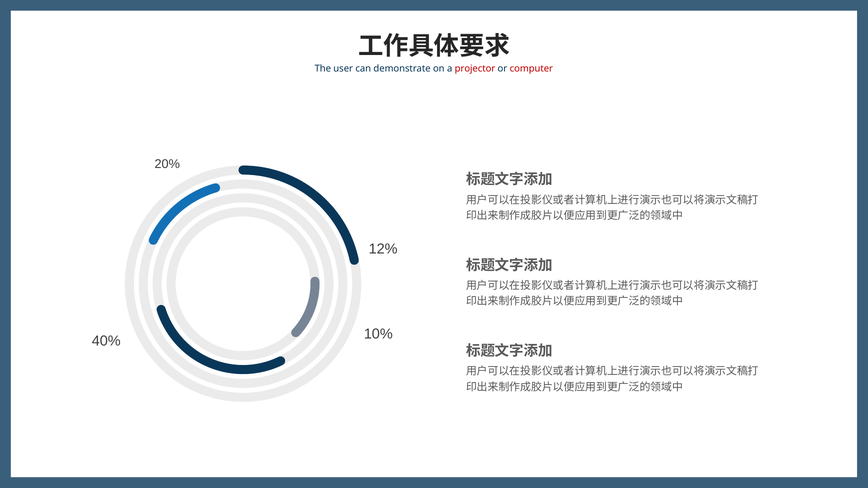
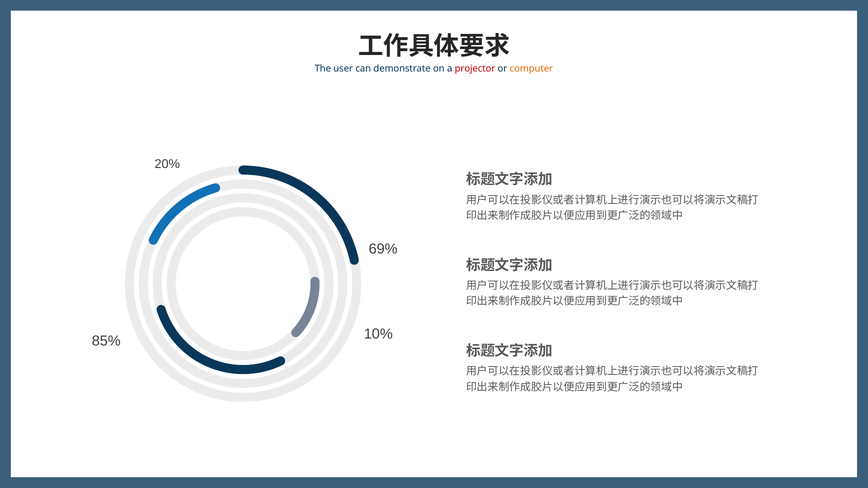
computer colour: red -> orange (531, 69)
12%: 12% -> 69% (383, 249)
40%: 40% -> 85% (106, 341)
